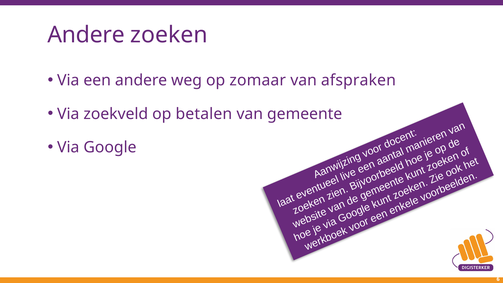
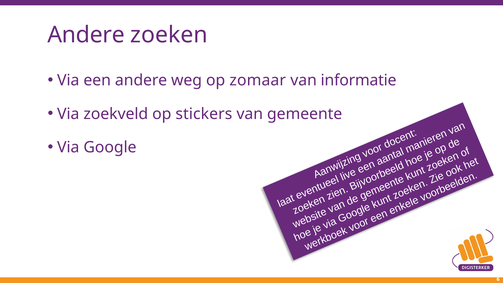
afspraken: afspraken -> informatie (359, 80)
betalen: betalen -> stickers (204, 114)
